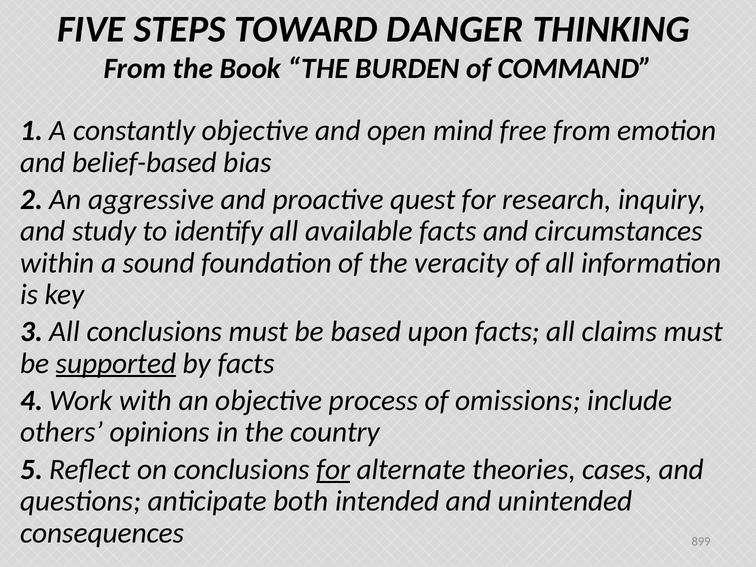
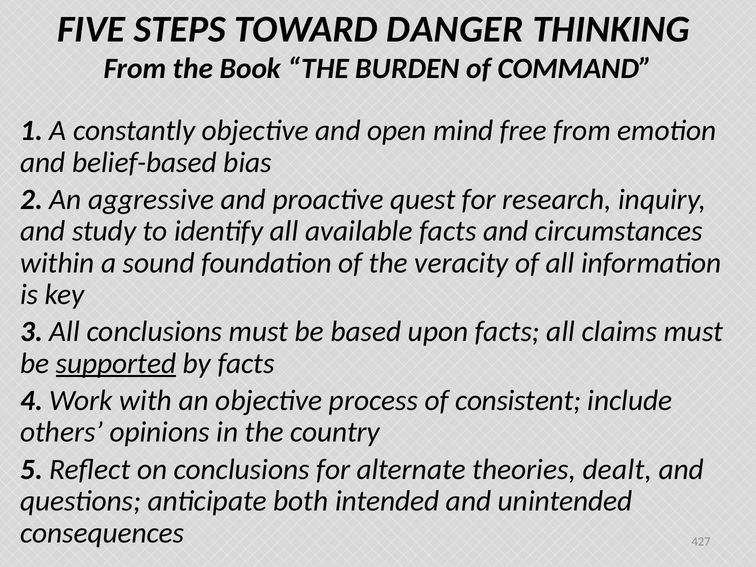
omissions: omissions -> consistent (518, 401)
for underline: present -> none (333, 469)
cases: cases -> dealt (617, 469)
899: 899 -> 427 (701, 541)
